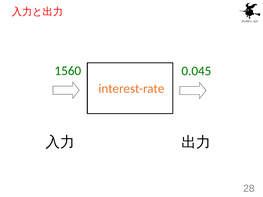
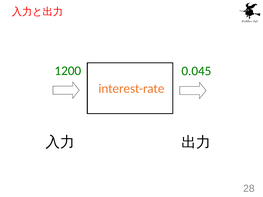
1560: 1560 -> 1200 (68, 71)
